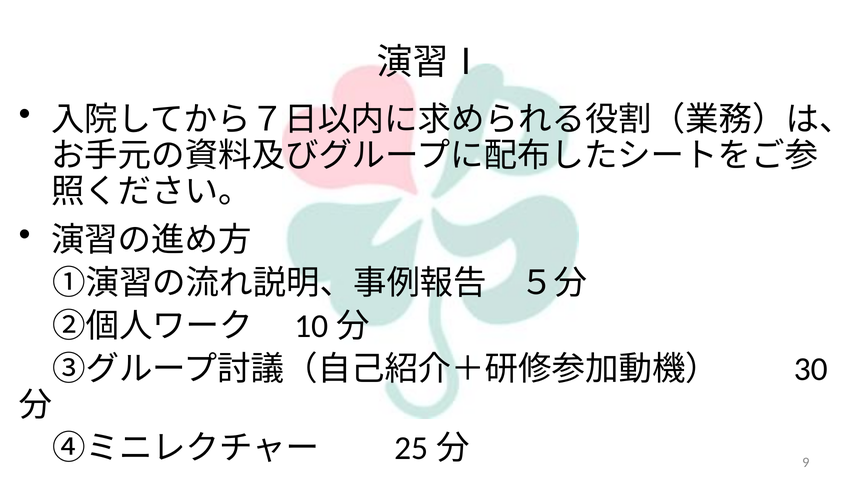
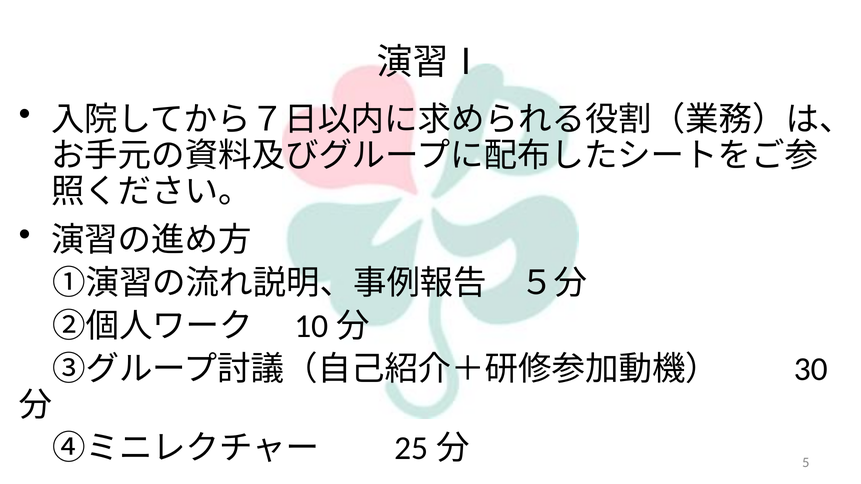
9: 9 -> 5 (806, 463)
